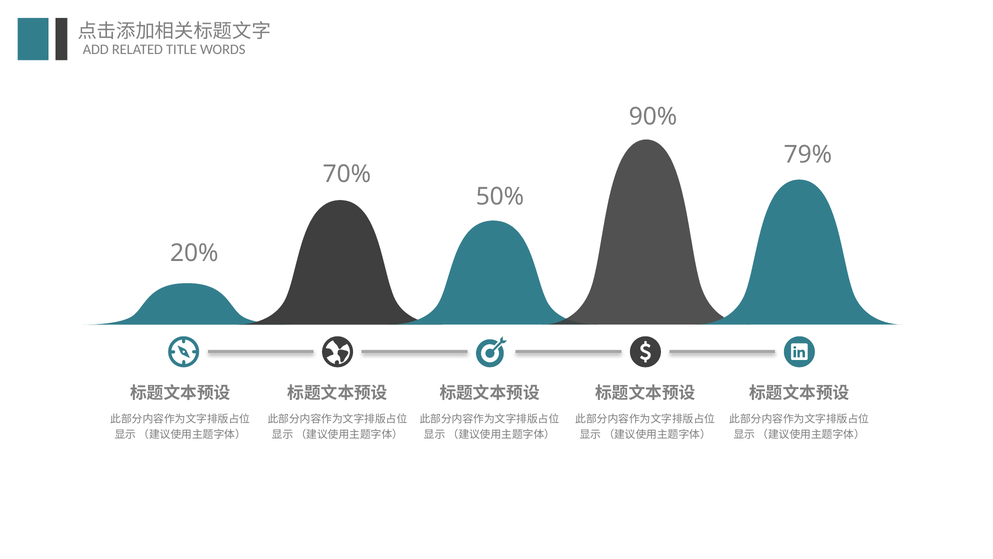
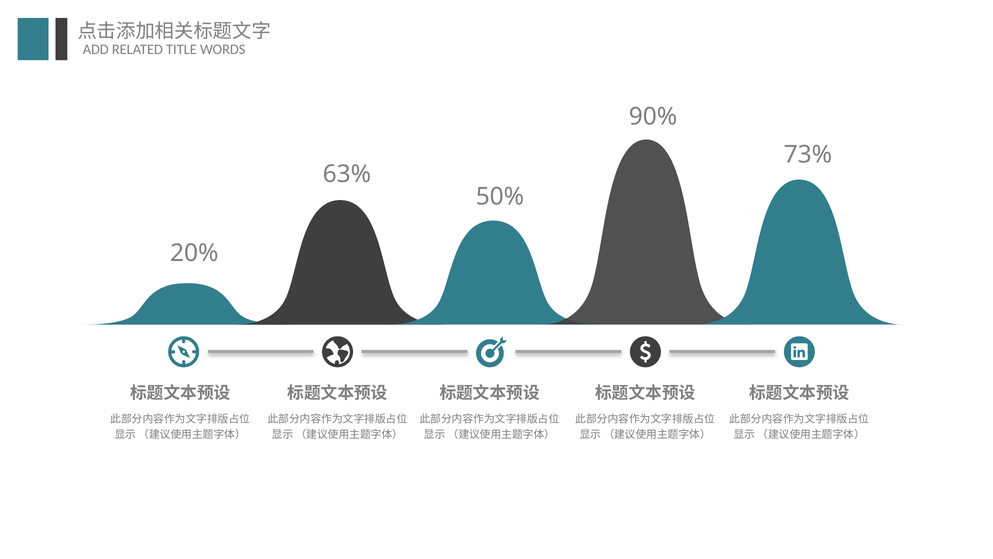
79%: 79% -> 73% (808, 155)
70%: 70% -> 63% (347, 174)
